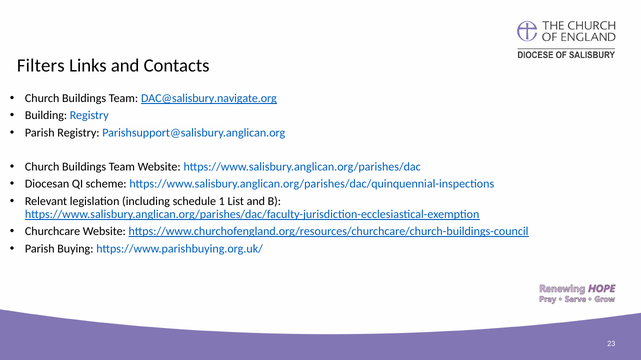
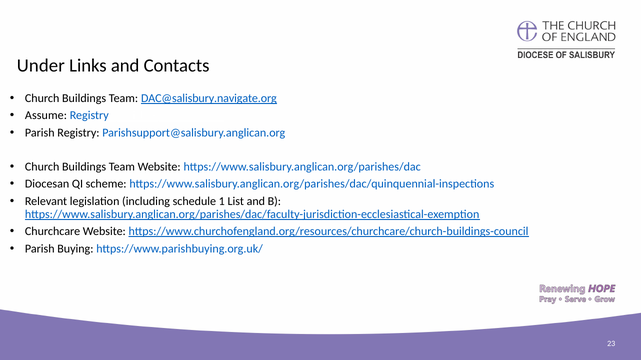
Filters: Filters -> Under (41, 66)
Building: Building -> Assume (46, 116)
